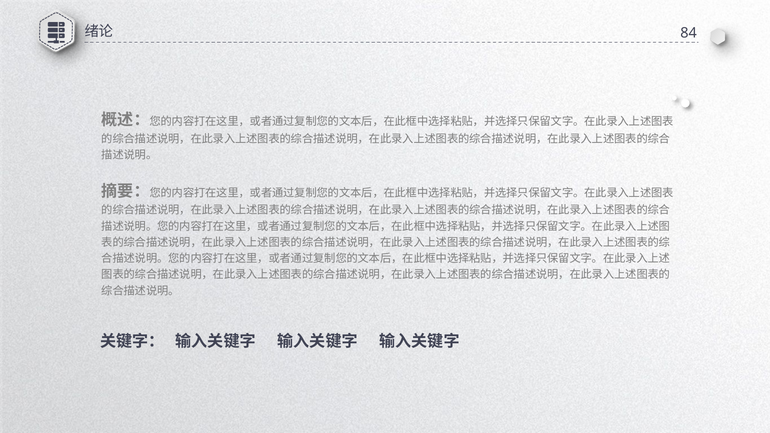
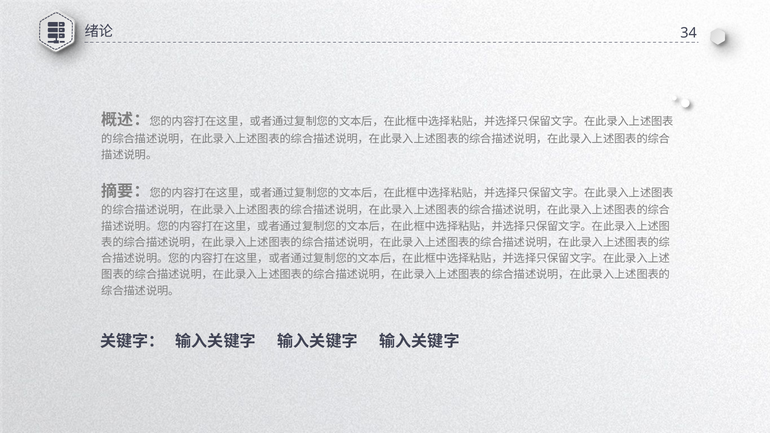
84: 84 -> 34 (689, 33)
